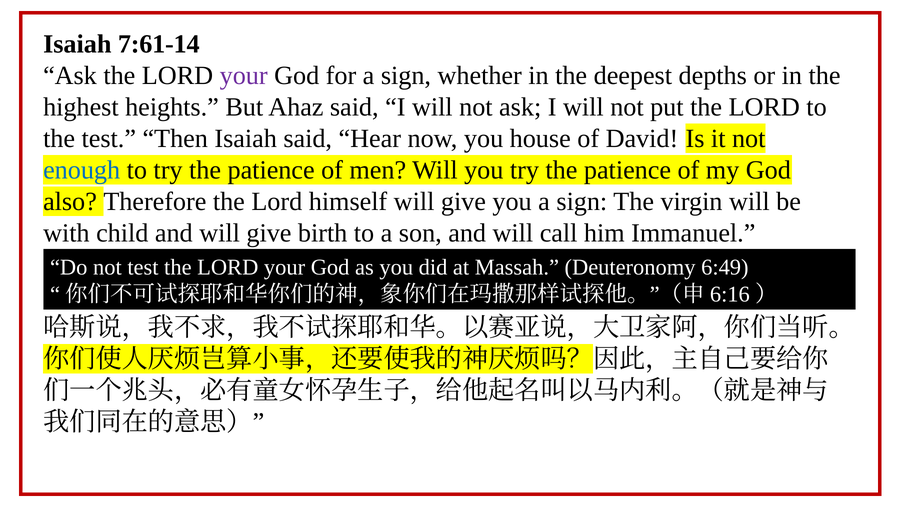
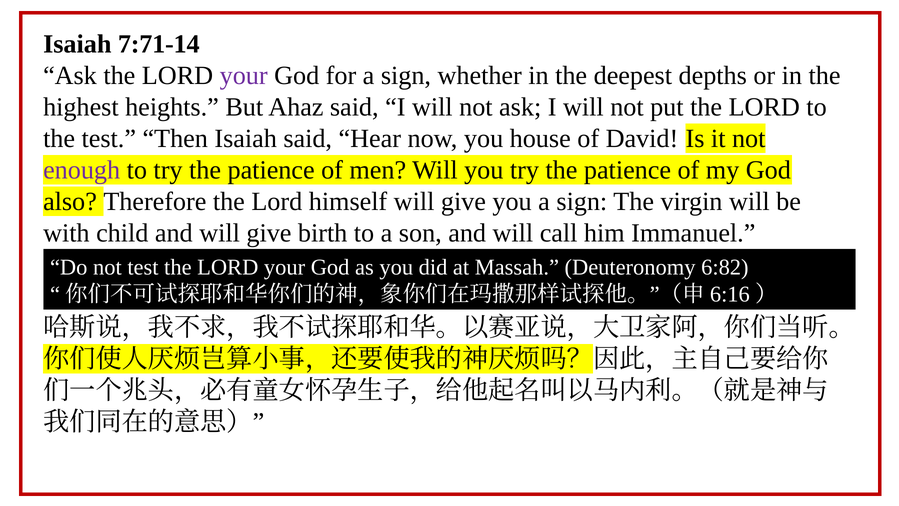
7:61-14: 7:61-14 -> 7:71-14 (159, 44)
enough colour: blue -> purple (82, 170)
6:49: 6:49 -> 6:82 (725, 267)
